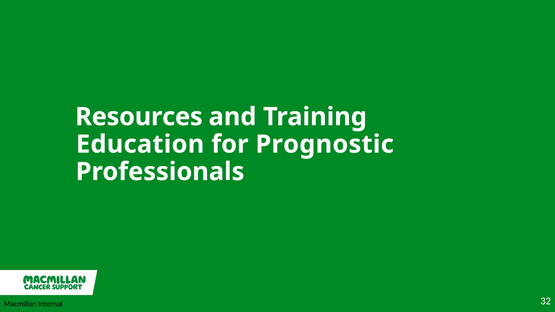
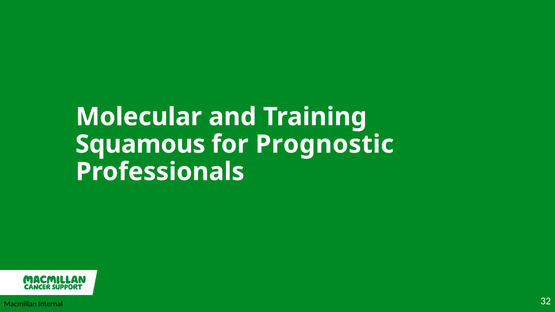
Resources: Resources -> Molecular (139, 117)
Education: Education -> Squamous (140, 144)
